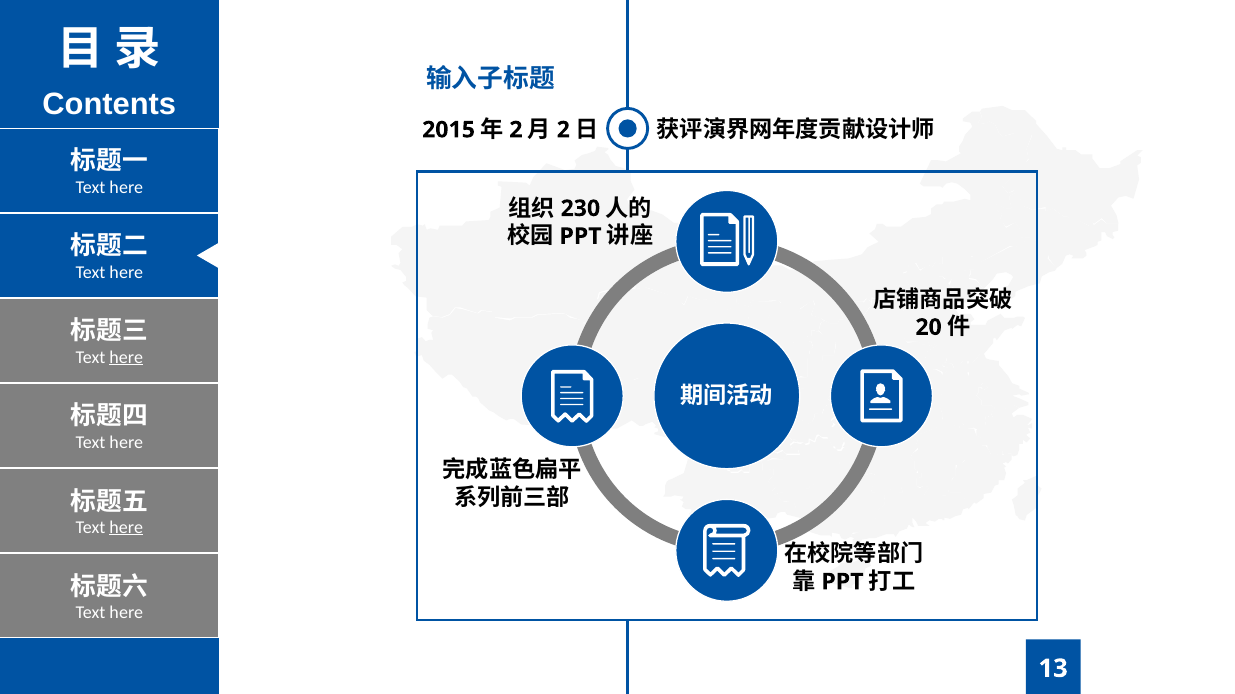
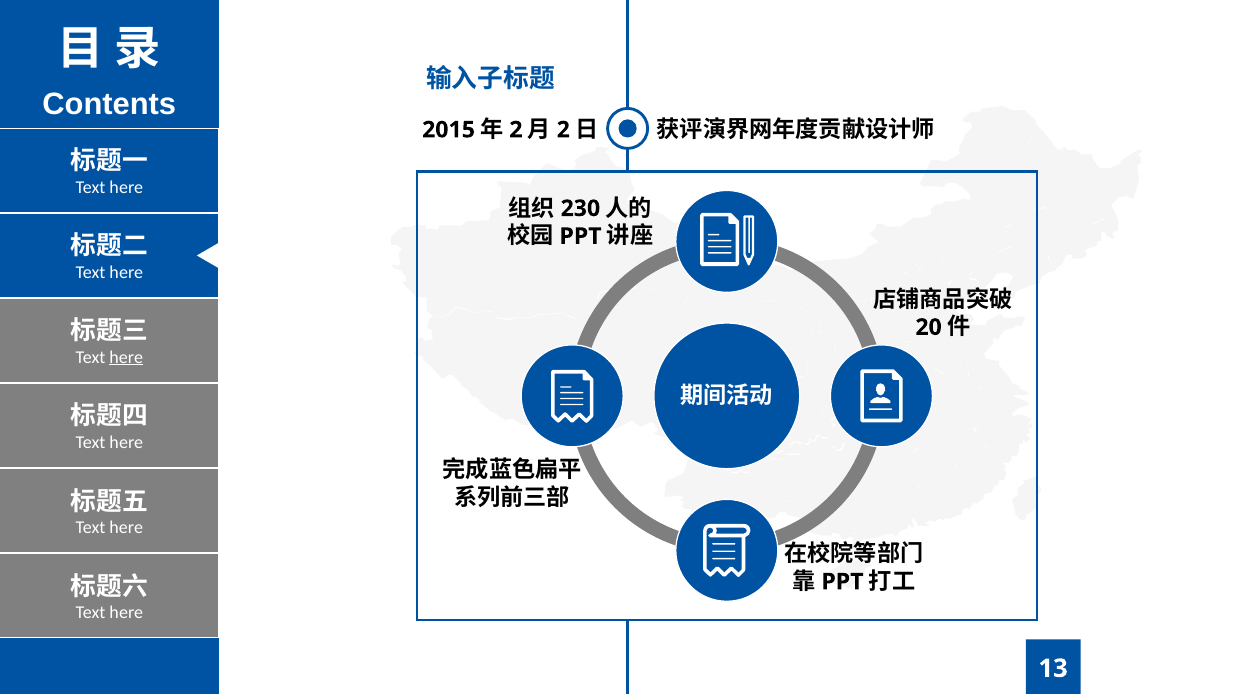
here underline: present -> none (126, 528)
